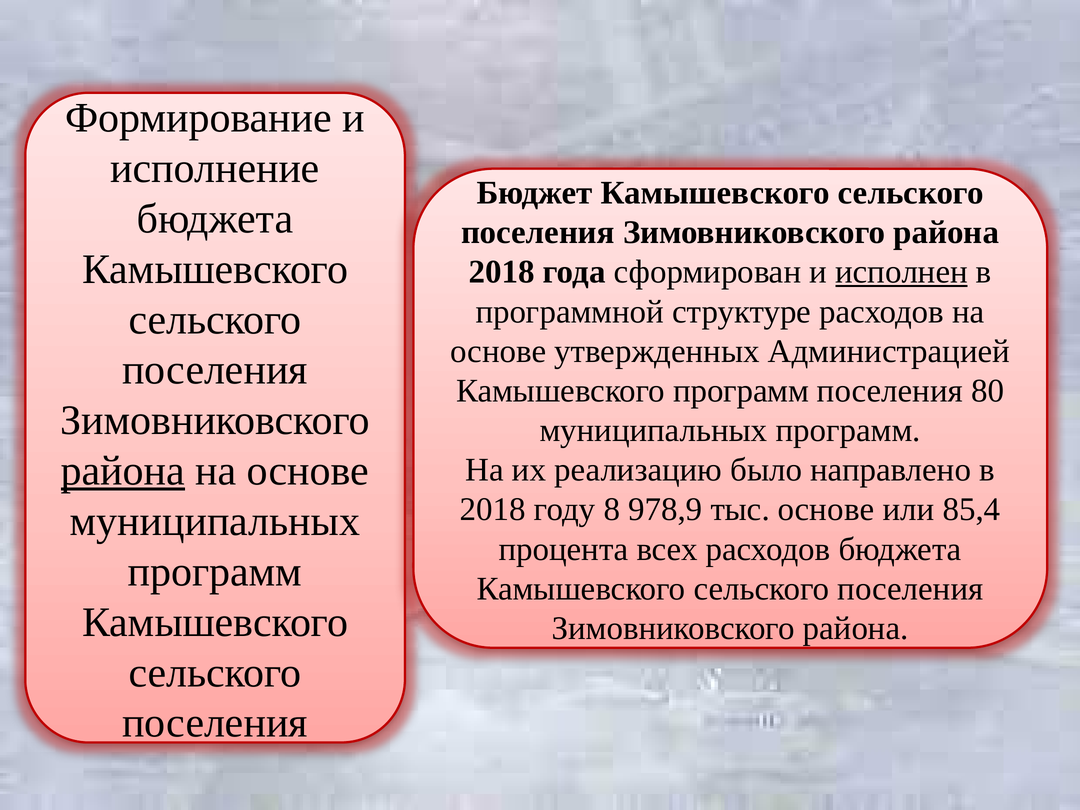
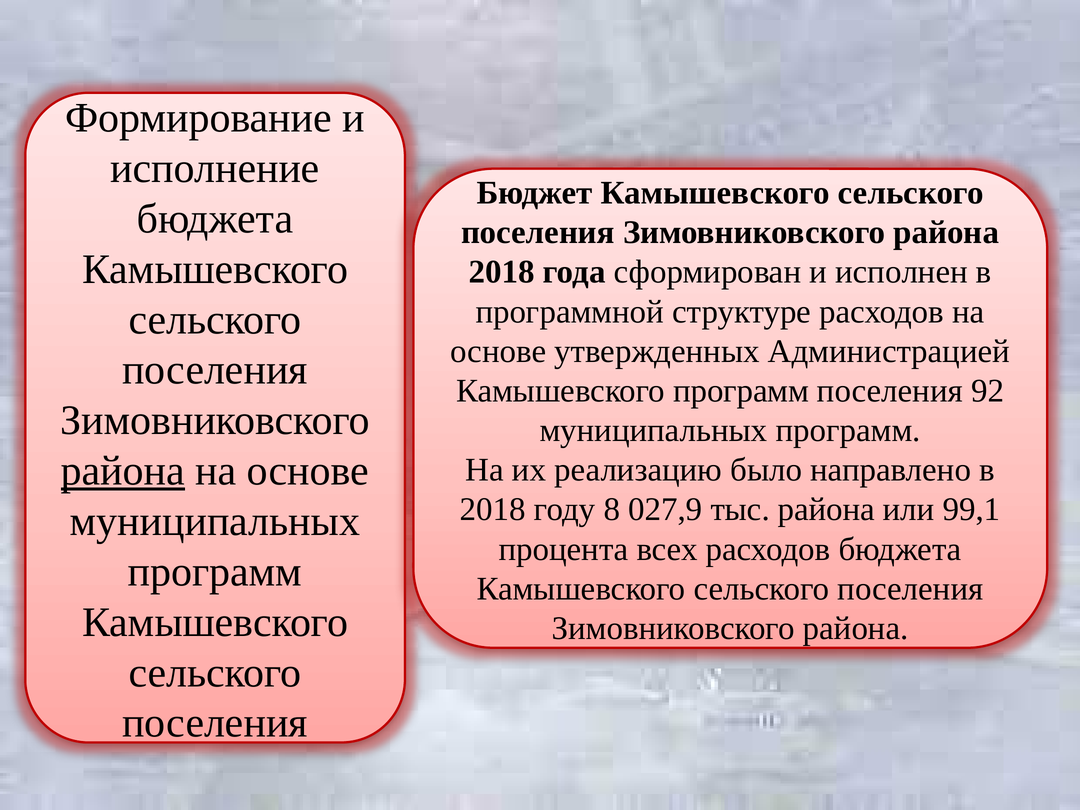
исполнен underline: present -> none (902, 272)
80: 80 -> 92 (988, 391)
978,9: 978,9 -> 027,9 (665, 510)
тыс основе: основе -> района (826, 510)
85,4: 85,4 -> 99,1 (972, 510)
